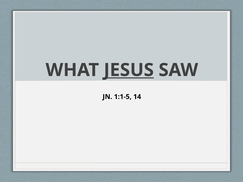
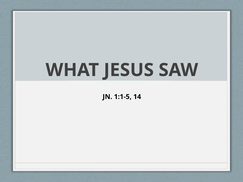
JESUS underline: present -> none (129, 70)
